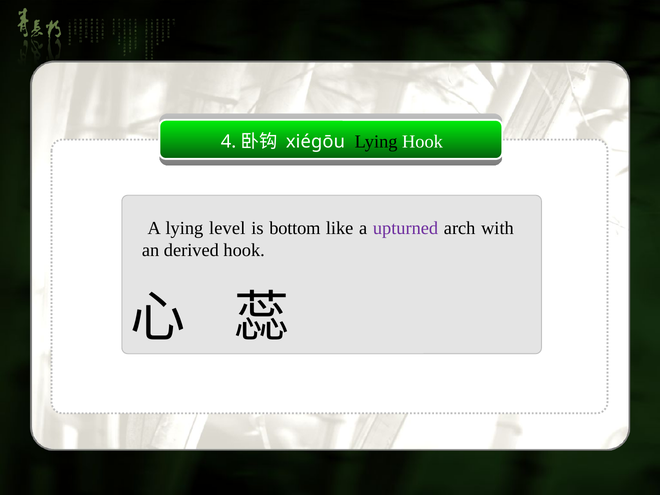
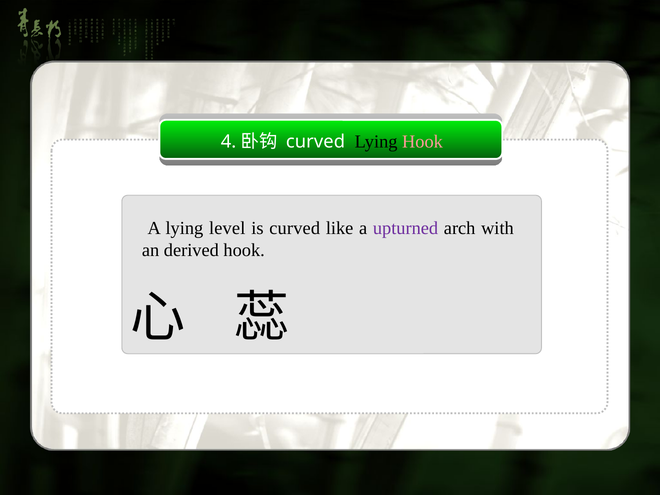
xiégōu: xiégōu -> curved (315, 141)
Hook colour: white -> pink (422, 141)
is bottom: bottom -> curved (295, 228)
